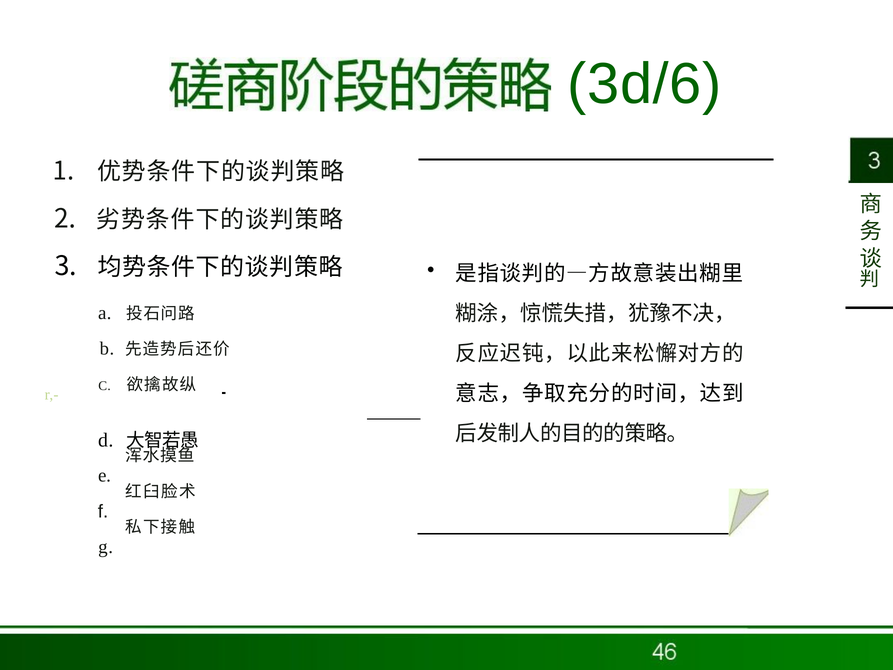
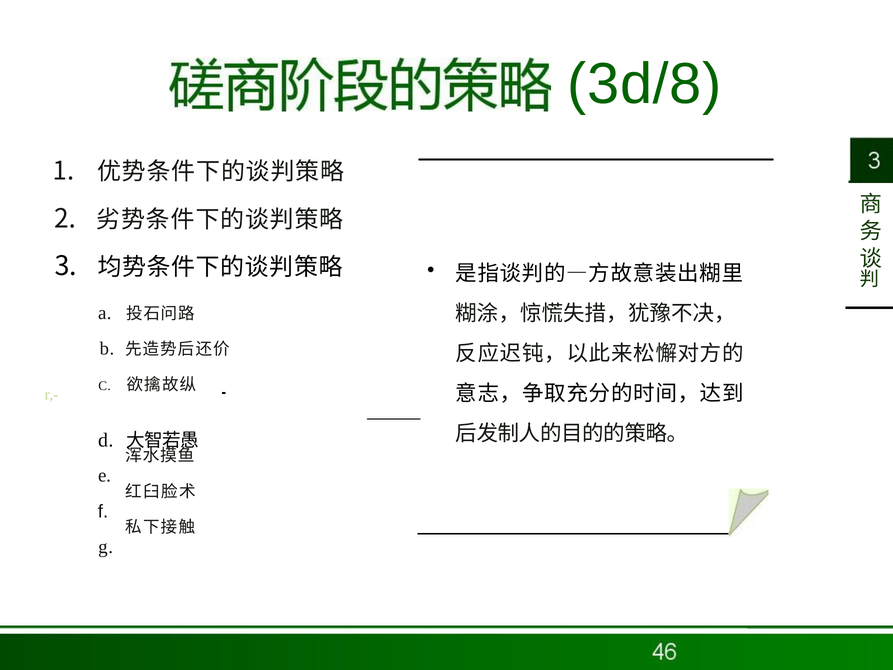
3d/6: 3d/6 -> 3d/8 (644, 84)
